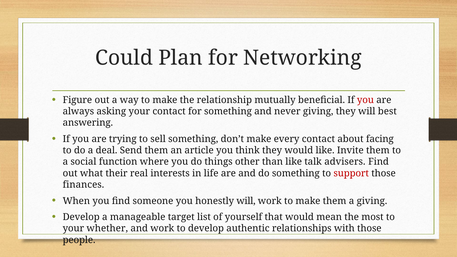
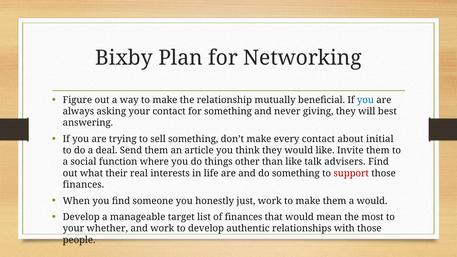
Could: Could -> Bixby (124, 58)
you colour: red -> blue (365, 100)
facing: facing -> initial (380, 139)
honestly will: will -> just (246, 201)
a giving: giving -> would (372, 201)
of yourself: yourself -> finances (244, 217)
